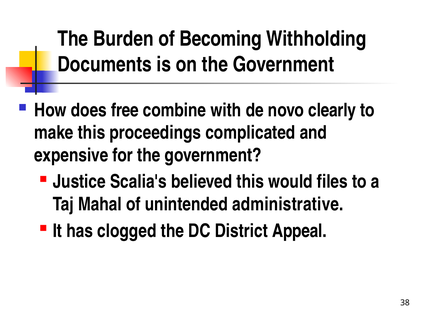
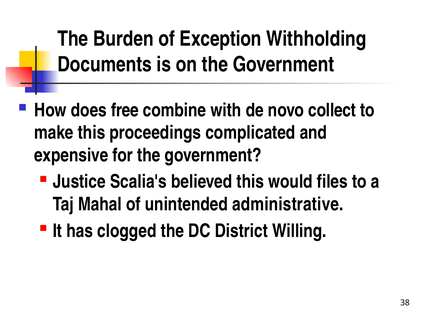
Becoming: Becoming -> Exception (221, 39)
clearly: clearly -> collect (332, 110)
Appeal: Appeal -> Willing (299, 230)
